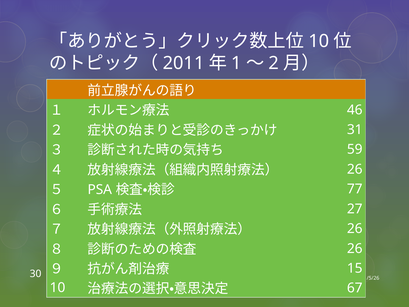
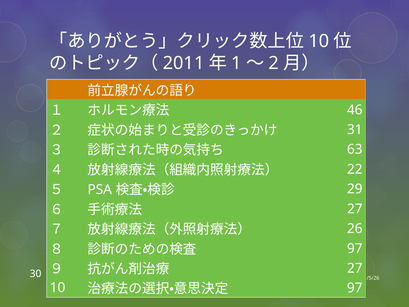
59: 59 -> 63 (355, 149)
26: 26 -> 22 (355, 169)
77: 77 -> 29 (355, 189)
26: 26 -> 97 (355, 248)
15: 15 -> 27 (355, 268)
67: 67 -> 97 (355, 288)
